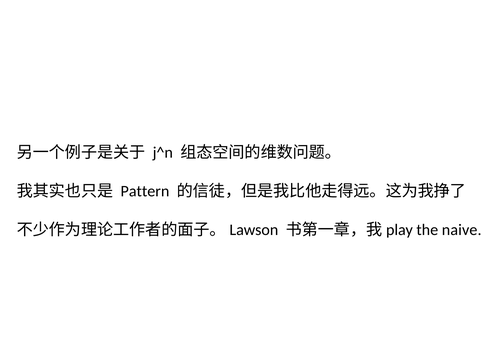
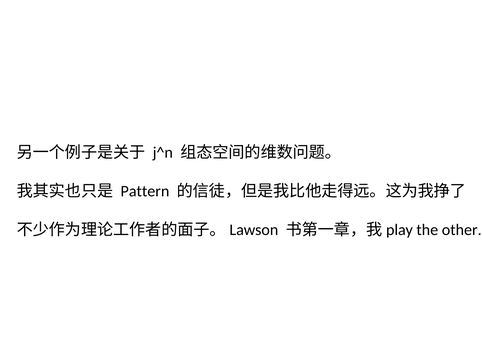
naive: naive -> other (462, 230)
